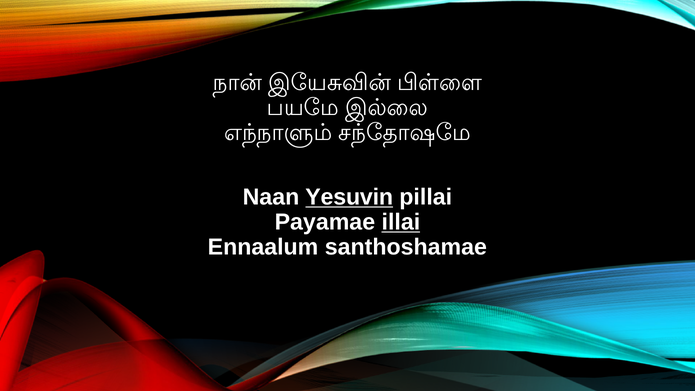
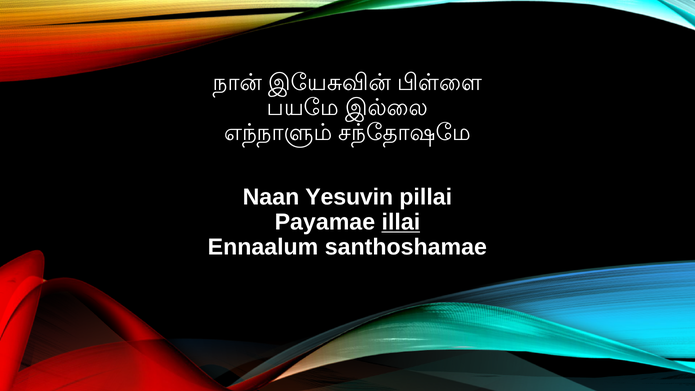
Yesuvin underline: present -> none (349, 197)
